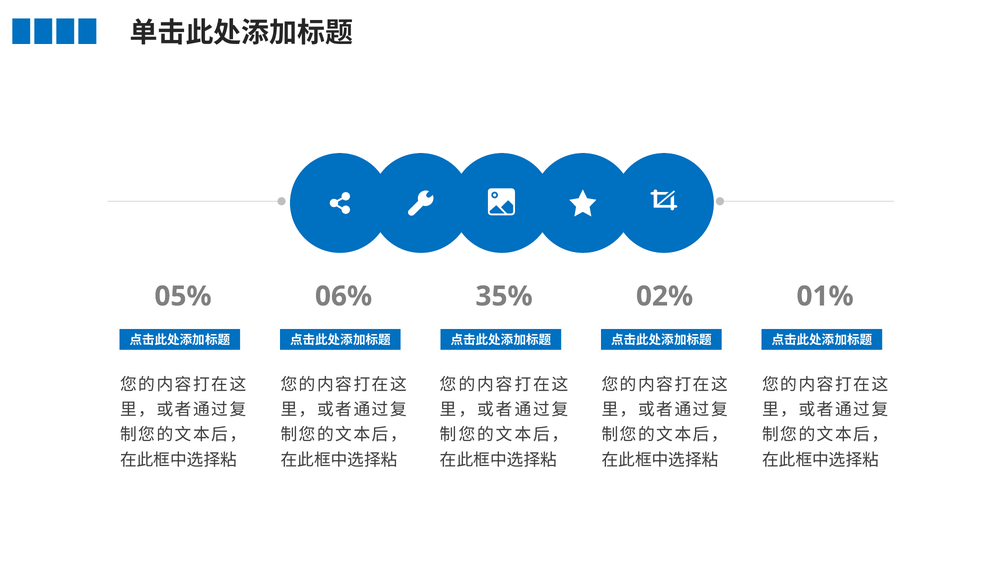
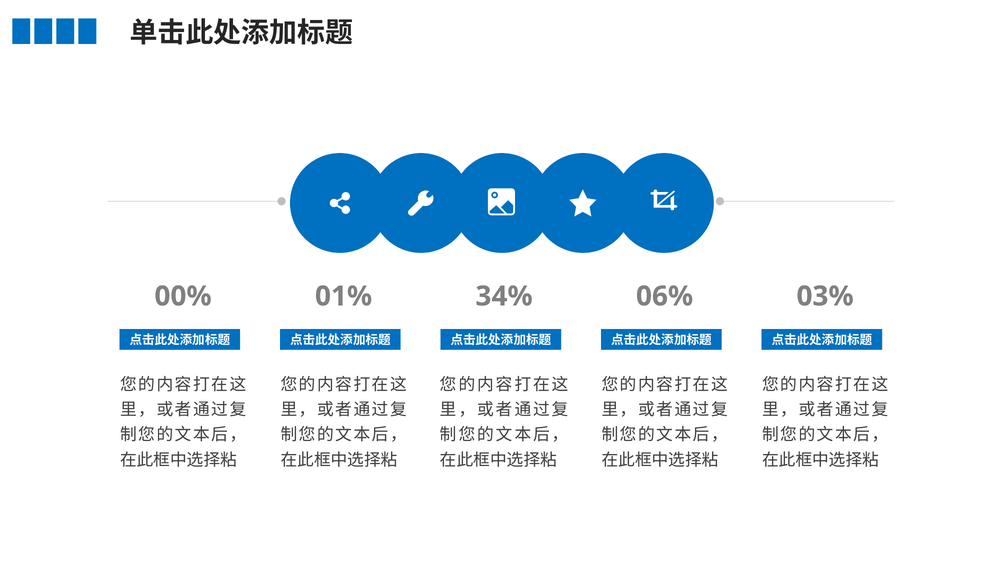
05%: 05% -> 00% (183, 296)
06%: 06% -> 01% (344, 296)
35%: 35% -> 34% (504, 296)
02%: 02% -> 06% (665, 296)
01%: 01% -> 03% (825, 296)
